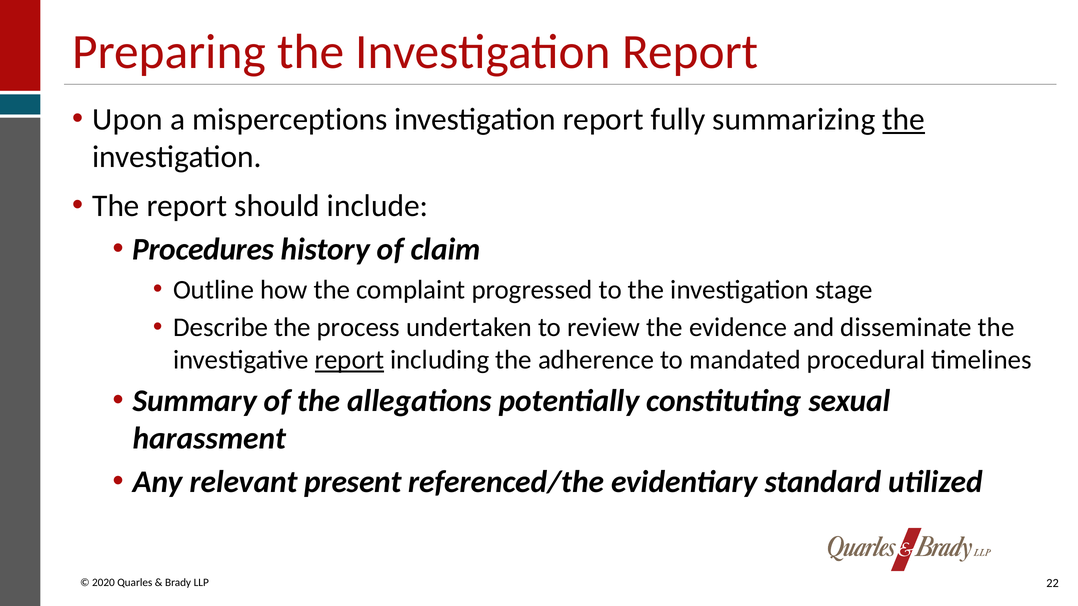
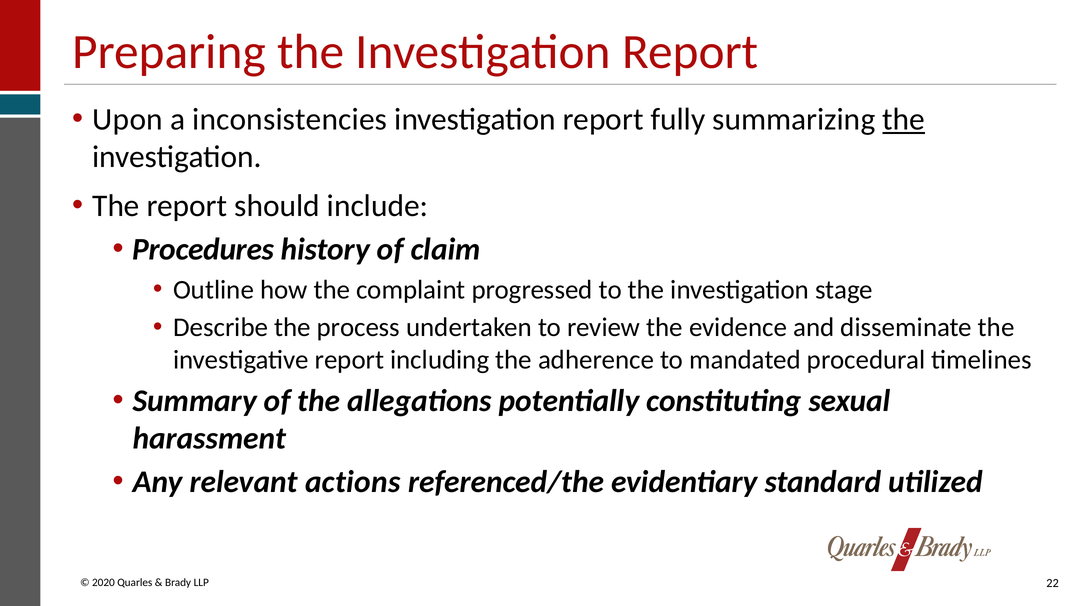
misperceptions: misperceptions -> inconsistencies (290, 119)
report underline: present -> none (349, 360)
present: present -> actions (353, 482)
